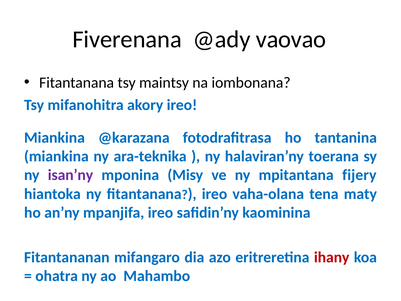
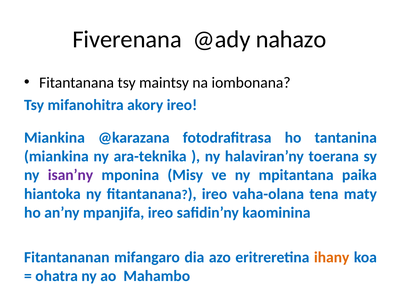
vaovao: vaovao -> nahazo (291, 39)
fijery: fijery -> paika (359, 175)
ihany colour: red -> orange (332, 257)
